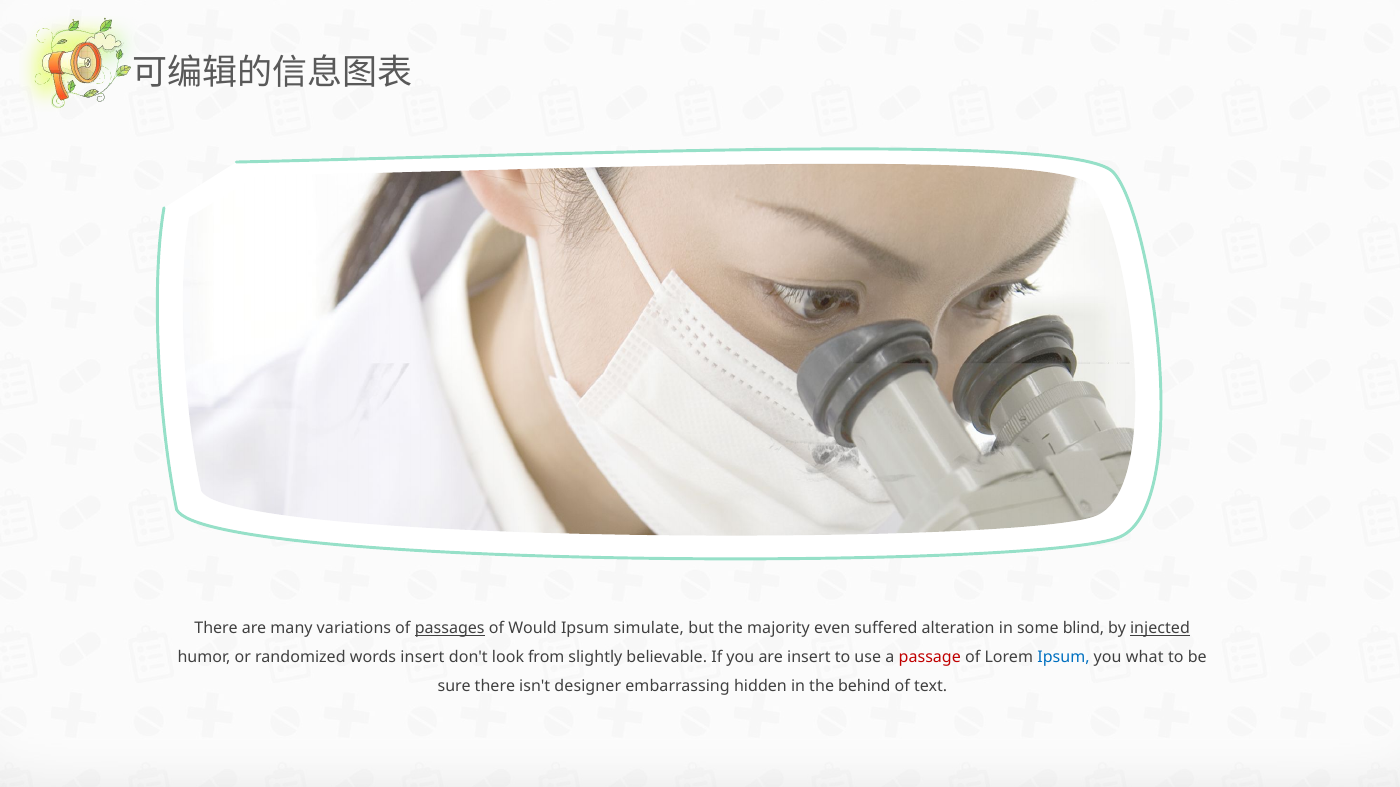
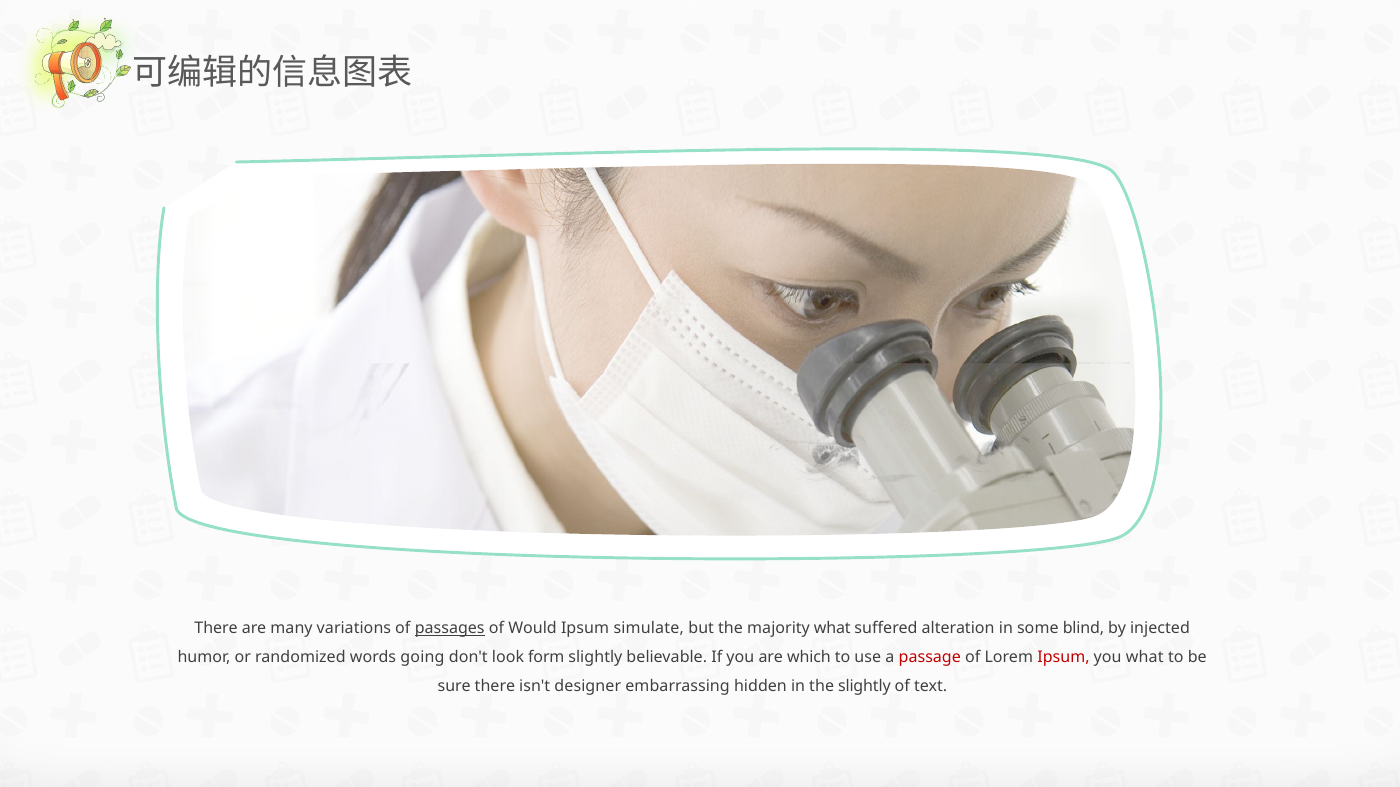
majority even: even -> what (832, 629)
injected underline: present -> none (1160, 629)
words insert: insert -> going (422, 658)
from: from -> form (546, 658)
are insert: insert -> which (809, 658)
Ipsum colour: blue -> red (1063, 658)
the behind: behind -> slightly (864, 687)
